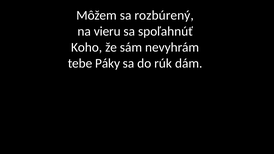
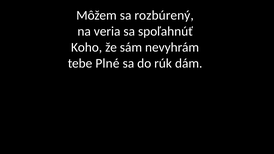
vieru: vieru -> veria (107, 31)
Páky: Páky -> Plné (107, 63)
